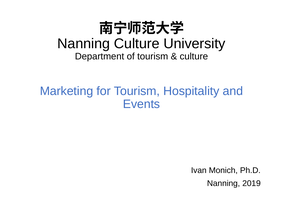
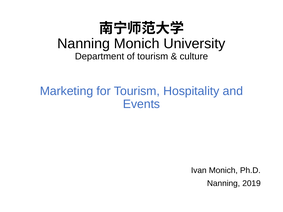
Nanning Culture: Culture -> Monich (137, 44)
